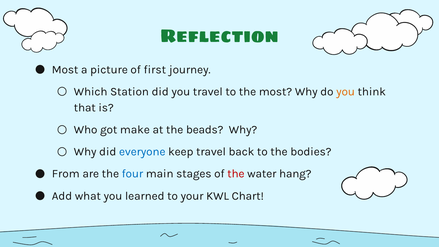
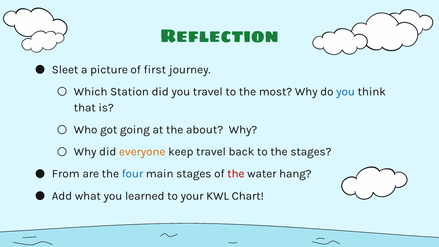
Most: Most -> Sleet (65, 70)
you colour: orange -> blue (346, 92)
make: make -> going (135, 130)
beads: beads -> about (205, 130)
everyone colour: blue -> orange (142, 152)
the bodies: bodies -> stages (311, 152)
